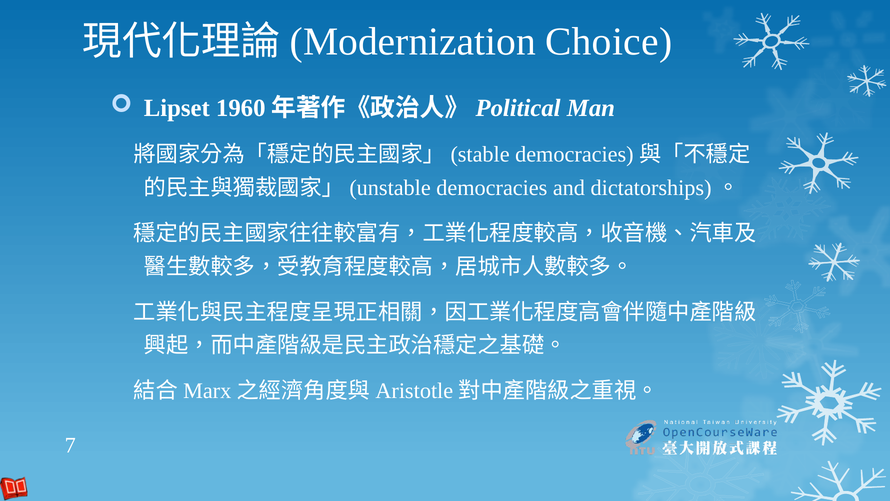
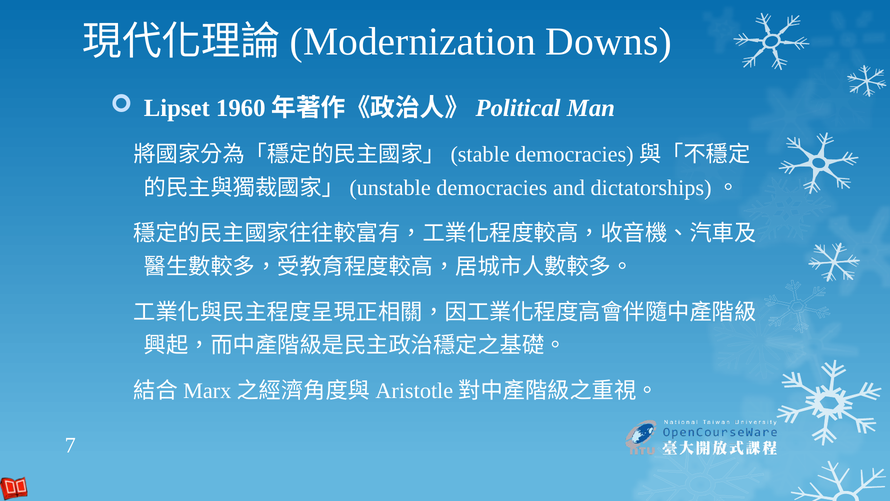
Choice: Choice -> Downs (609, 42)
